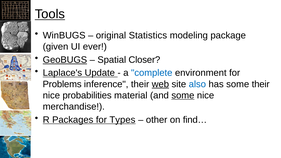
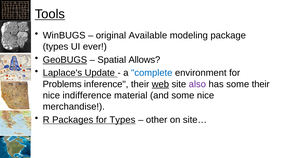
Statistics: Statistics -> Available (148, 35)
given: given -> types (56, 47)
Closer: Closer -> Allows (144, 60)
also colour: blue -> purple (197, 84)
probabilities: probabilities -> indifference (87, 95)
some underline: present -> none (183, 95)
find…: find… -> site… (195, 120)
